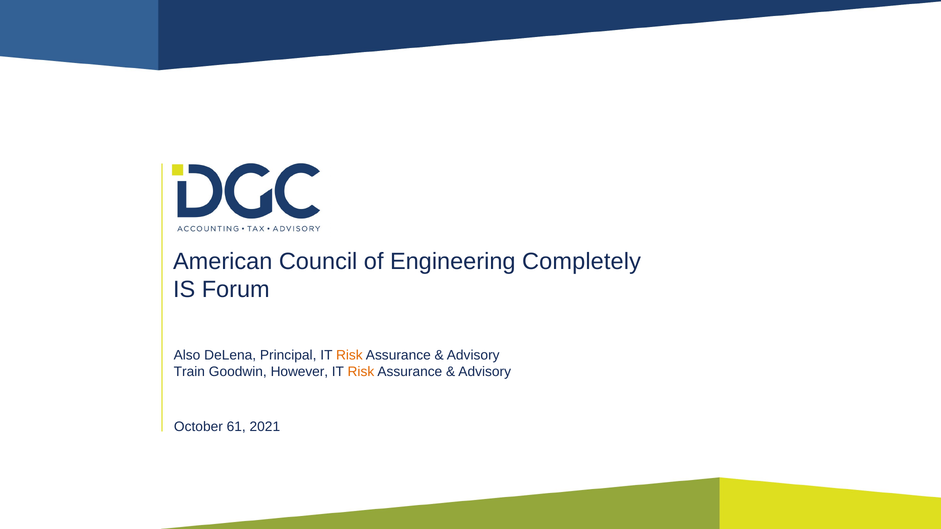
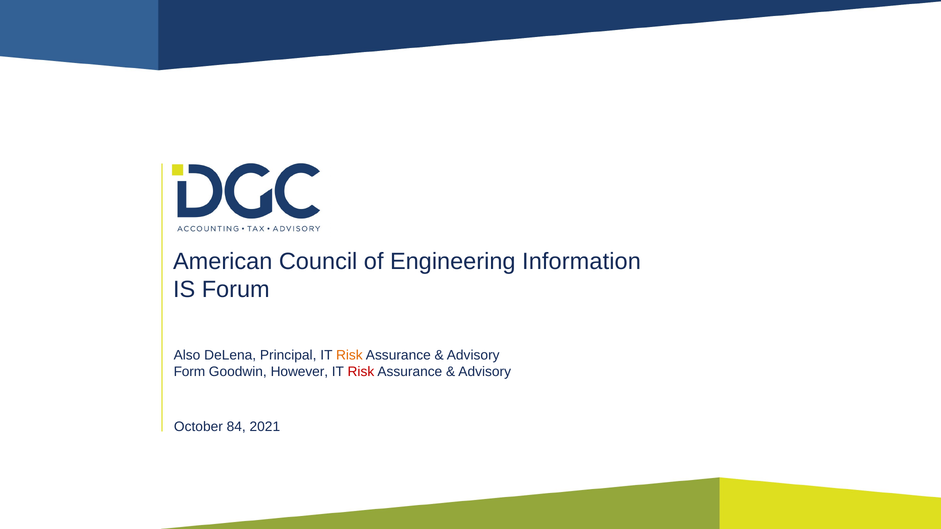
Completely: Completely -> Information (582, 262)
Train: Train -> Form (189, 372)
Risk colour: orange -> red (361, 372)
61: 61 -> 84 (236, 427)
